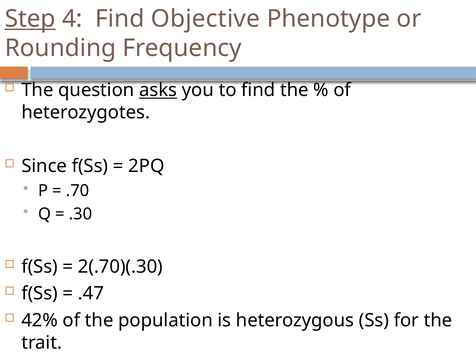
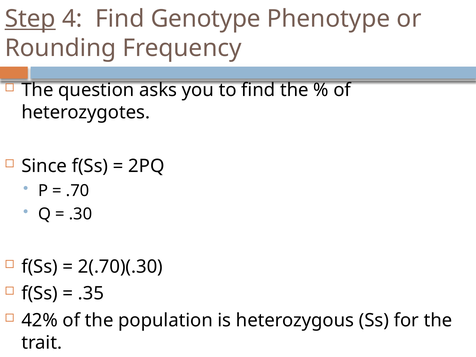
Objective: Objective -> Genotype (206, 19)
asks underline: present -> none (158, 90)
.47: .47 -> .35 (91, 294)
